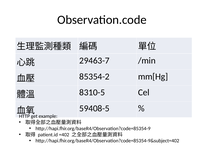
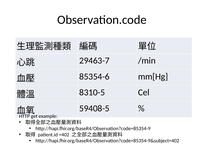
85354-2: 85354-2 -> 85354-6 (94, 77)
